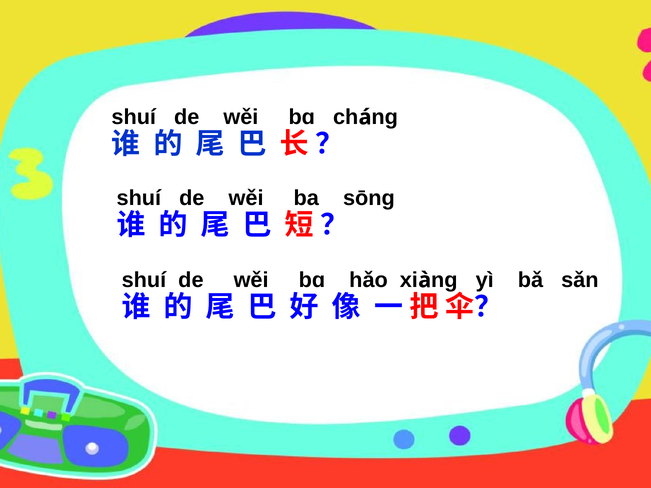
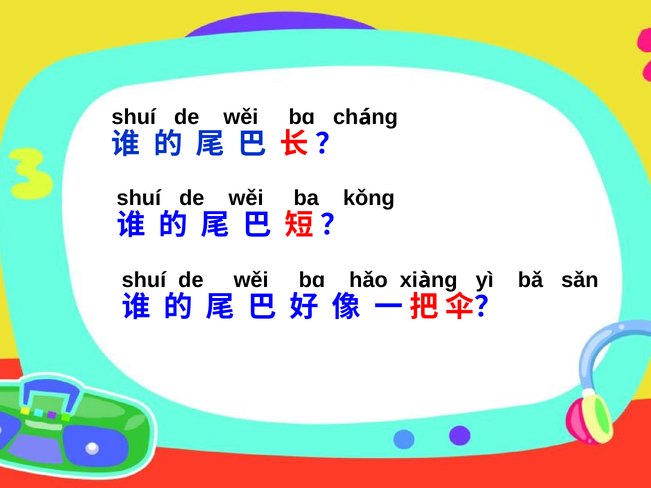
sōng: sōng -> kǒng (369, 198)
